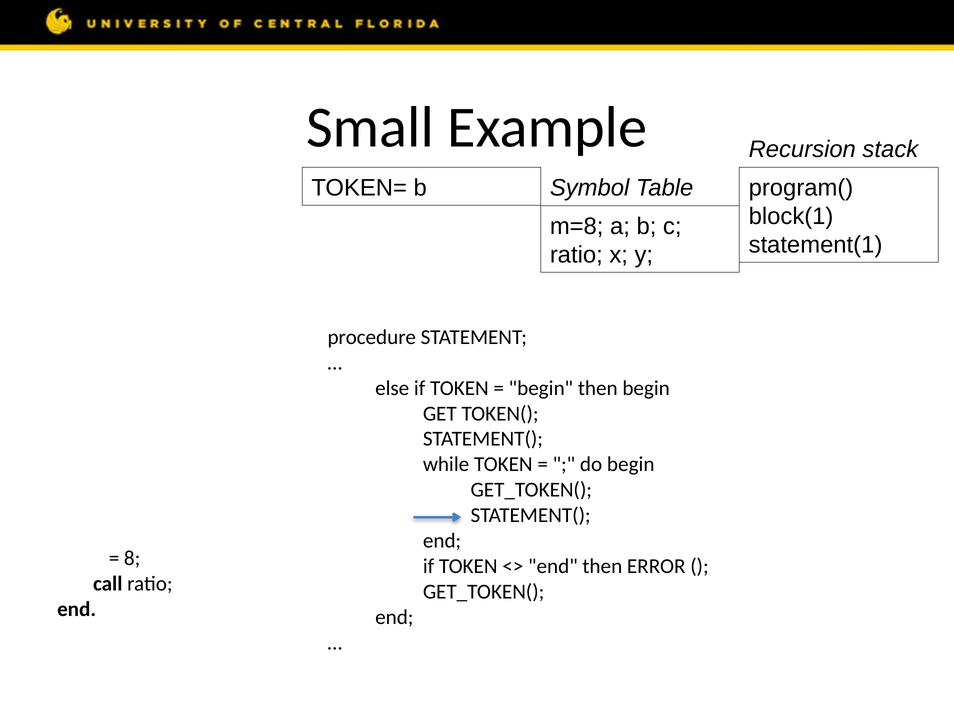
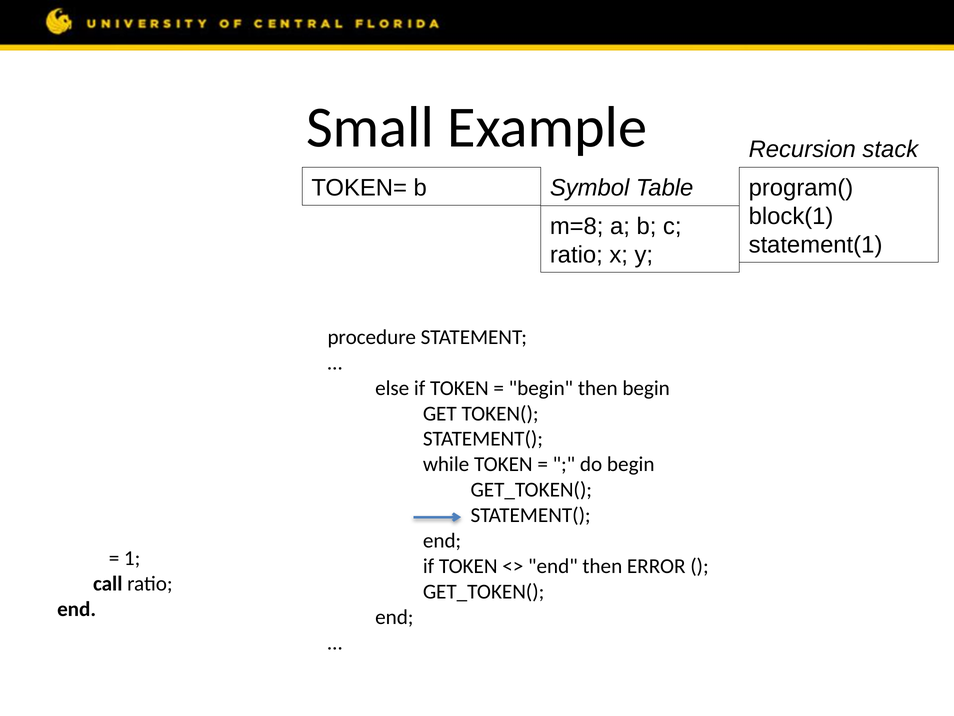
8: 8 -> 1 (132, 558)
